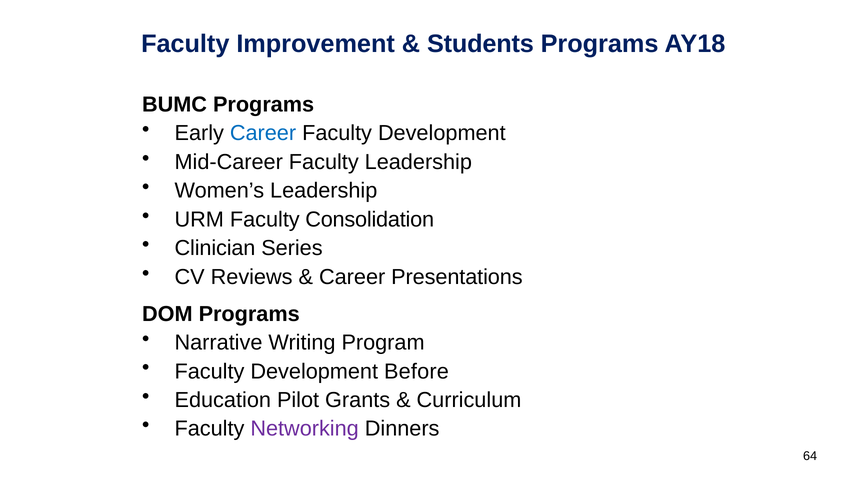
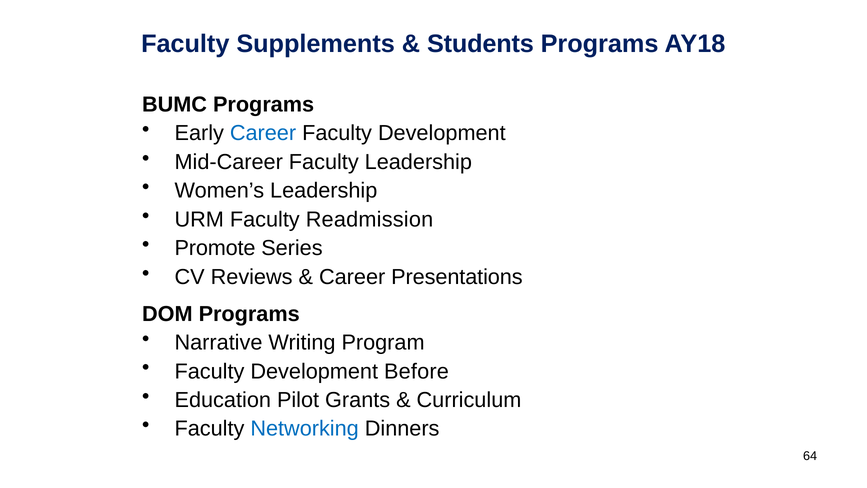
Improvement: Improvement -> Supplements (316, 44)
Consolidation: Consolidation -> Readmission (369, 219)
Clinician: Clinician -> Promote (215, 248)
Networking colour: purple -> blue (305, 429)
